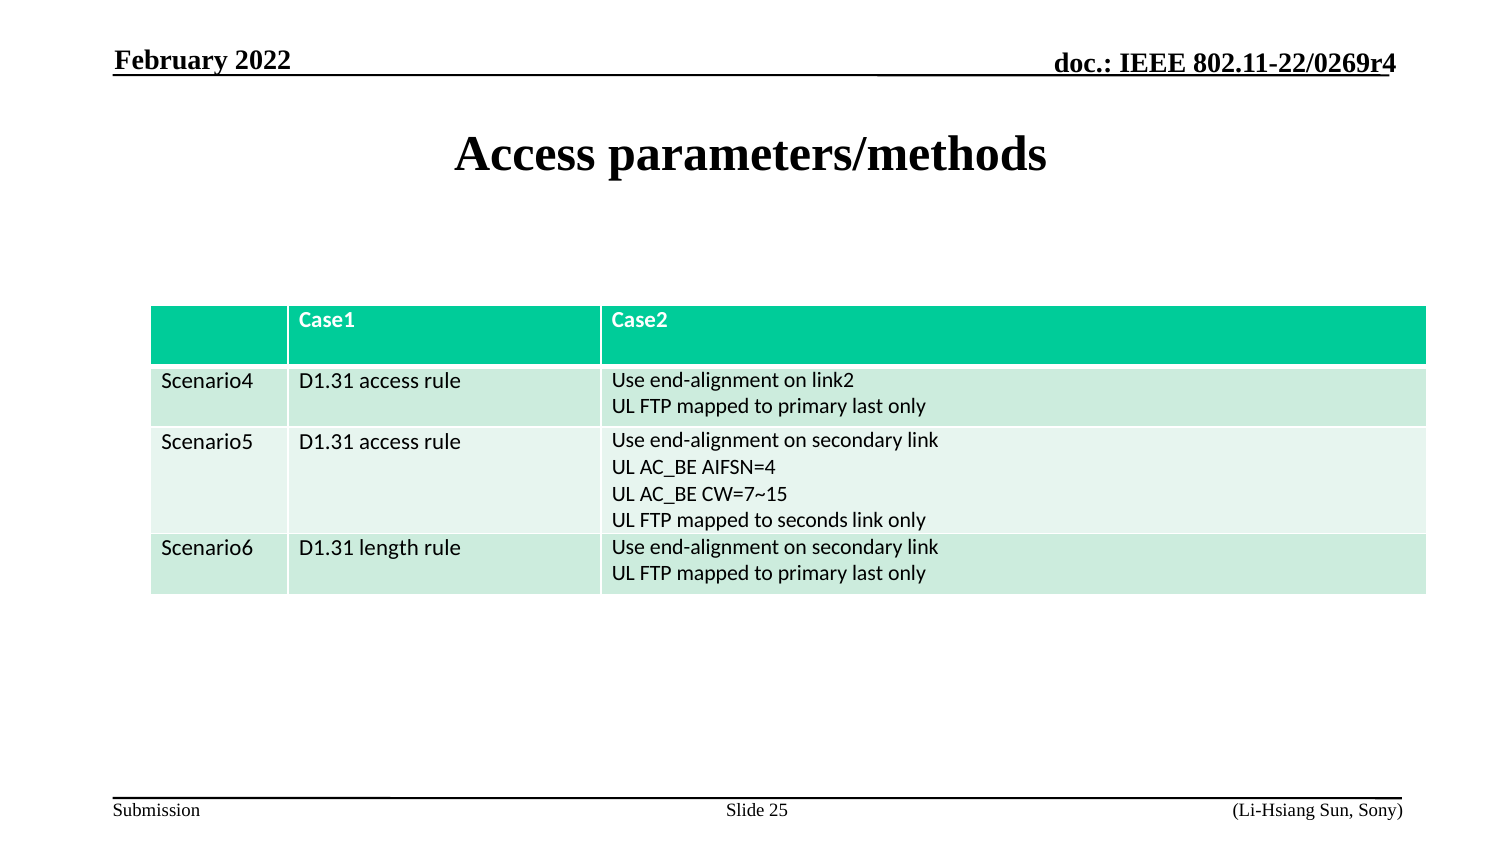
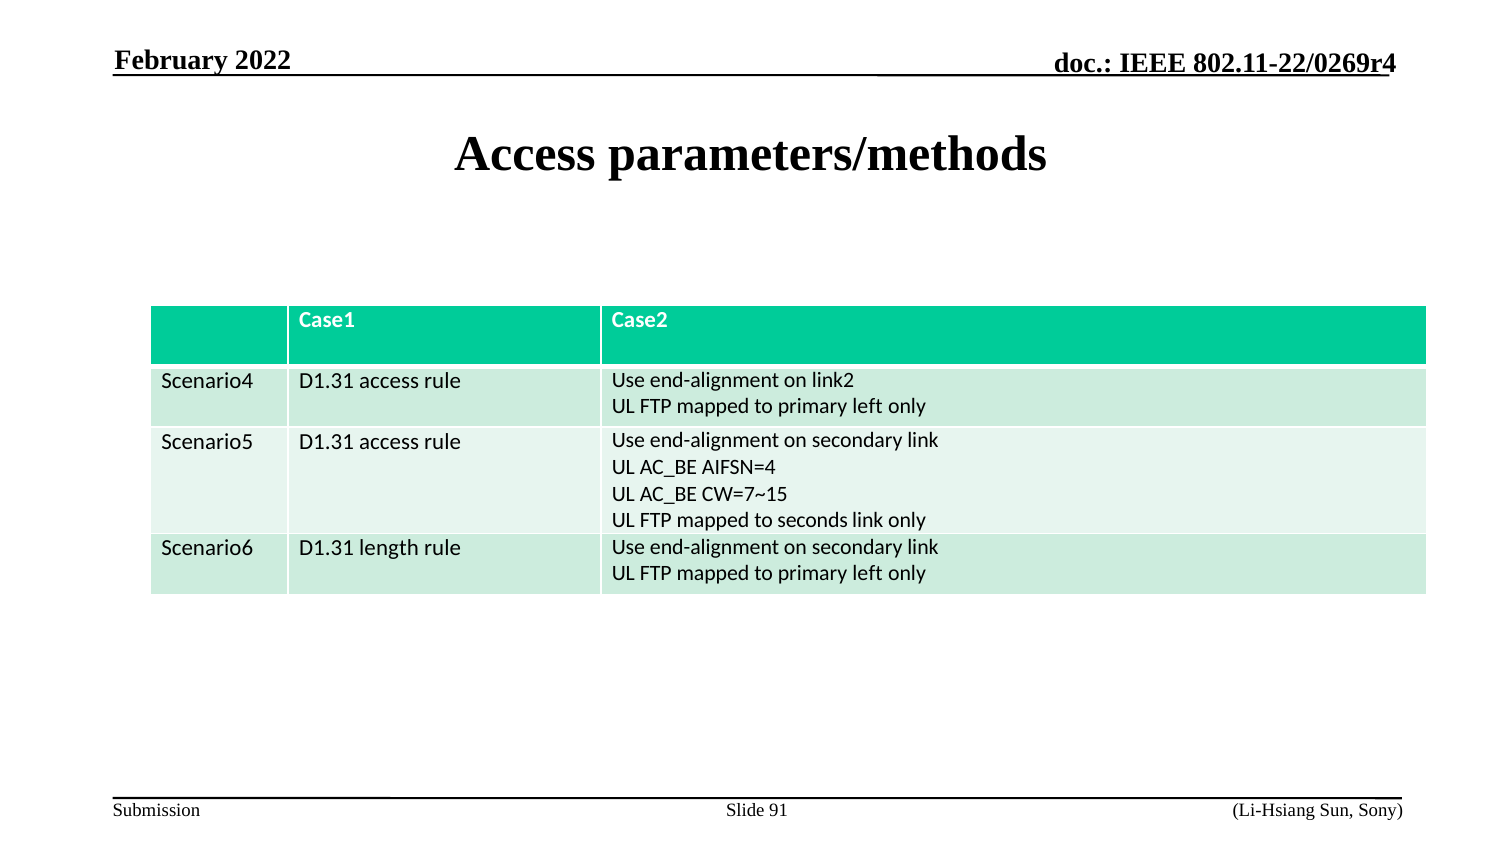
last: last -> left (868, 406)
last: last -> left (868, 574)
25: 25 -> 91 (779, 810)
